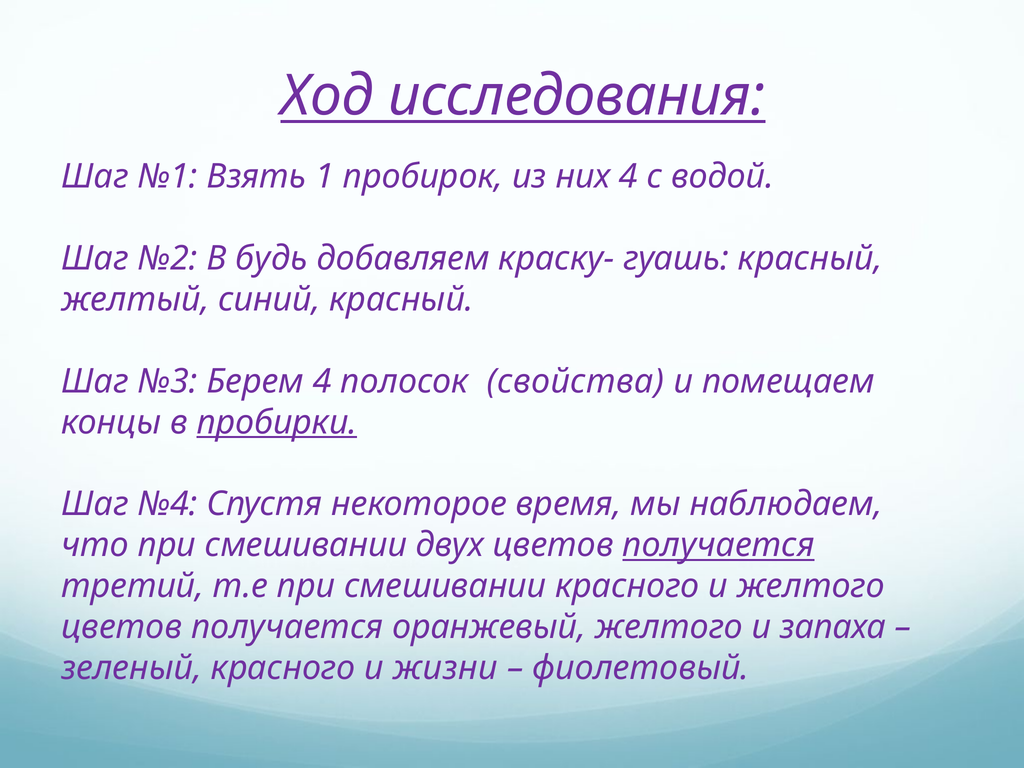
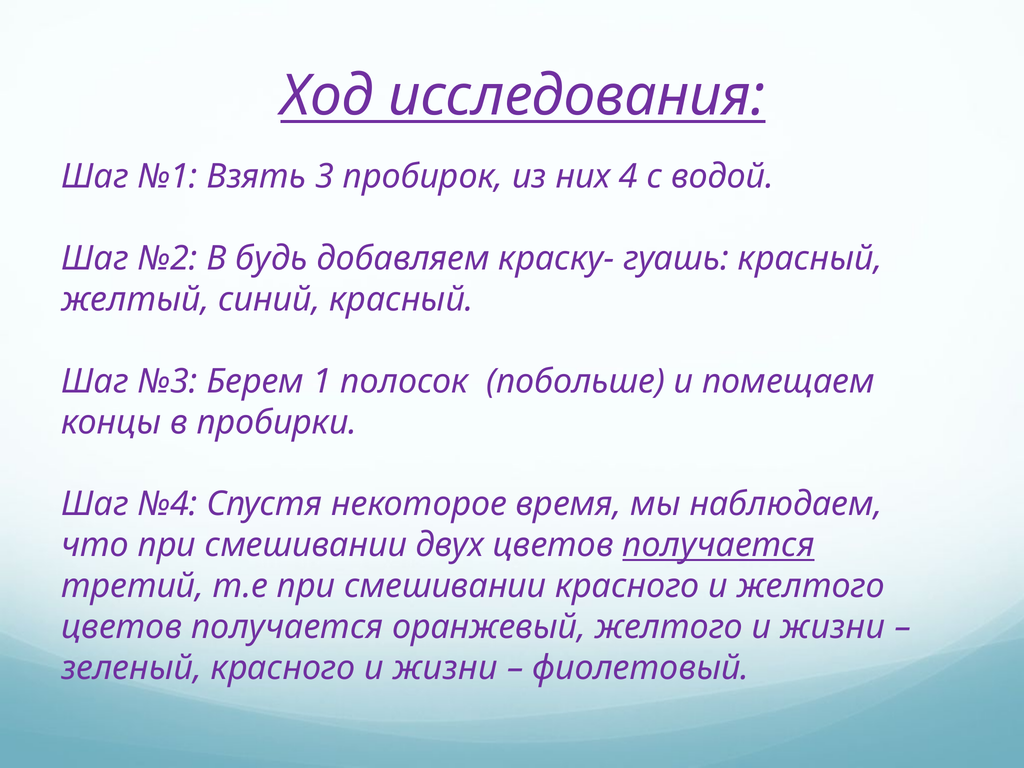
1: 1 -> 3 (324, 177)
Берем 4: 4 -> 1 (322, 381)
свойства: свойства -> побольше (576, 381)
пробирки underline: present -> none (277, 422)
желтого и запаха: запаха -> жизни (833, 627)
